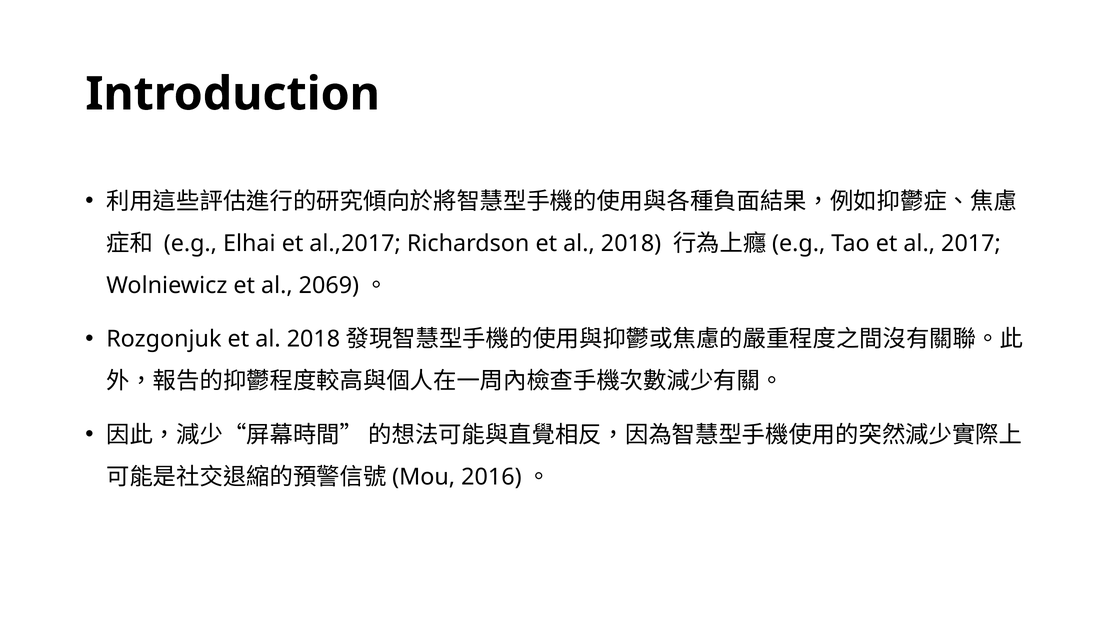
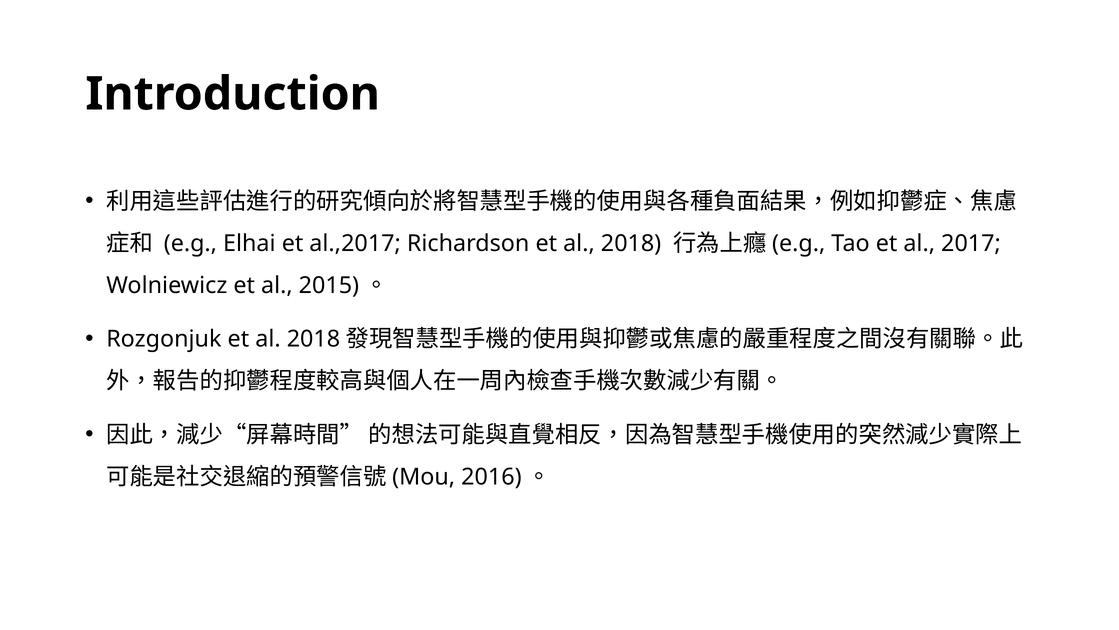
2069: 2069 -> 2015 (329, 285)
